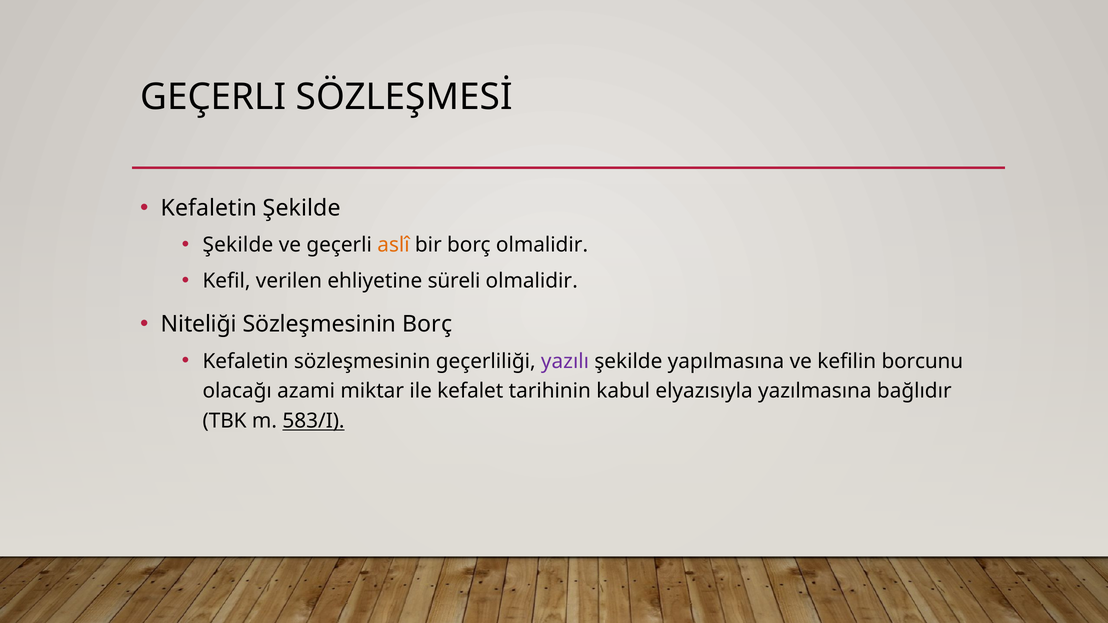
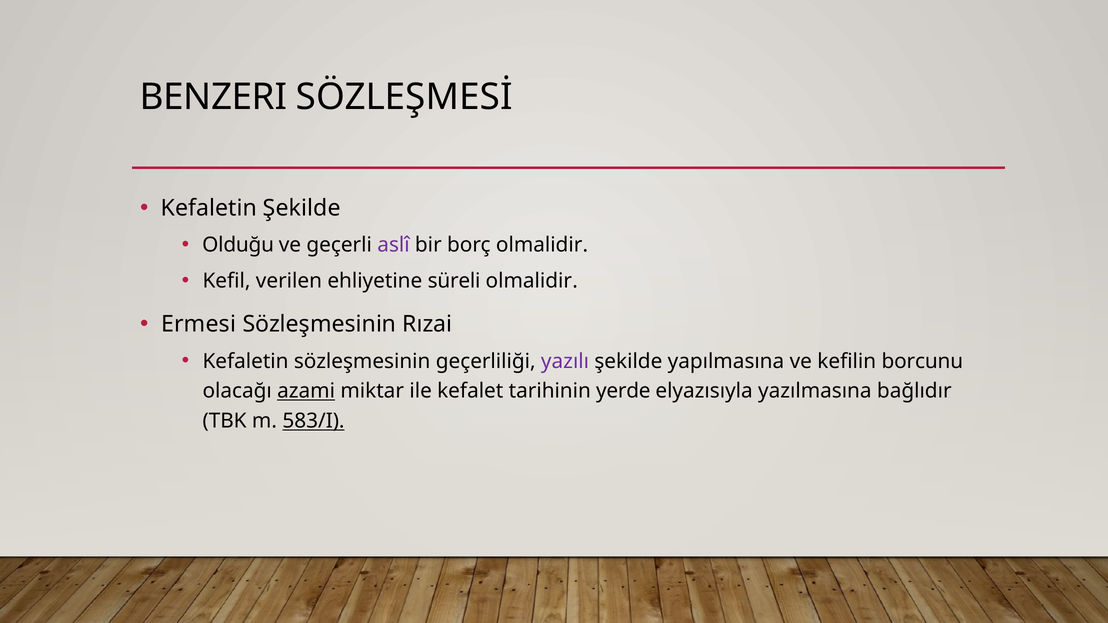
GEÇERLI: GEÇERLI -> BENZERI (213, 97)
Şekilde: Şekilde -> Olduğu (238, 245)
aslî colour: orange -> purple (394, 245)
Niteliği: Niteliği -> Ermesi (199, 324)
Sözleşmesinin Borç: Borç -> Rızai (427, 324)
azami underline: none -> present (306, 391)
kabul: kabul -> yerde (623, 391)
